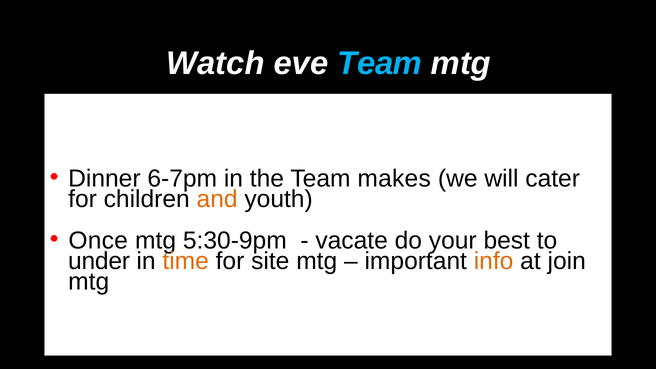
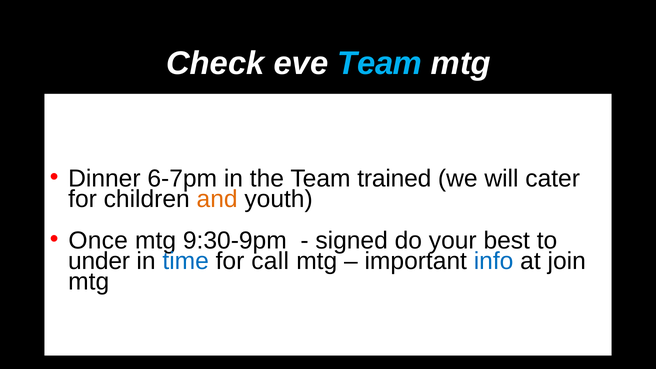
Watch: Watch -> Check (215, 63)
makes: makes -> trained (394, 179)
5:30-9pm: 5:30-9pm -> 9:30-9pm (235, 240)
vacate: vacate -> signed (352, 240)
time colour: orange -> blue (186, 261)
site: site -> call (270, 261)
info colour: orange -> blue (494, 261)
